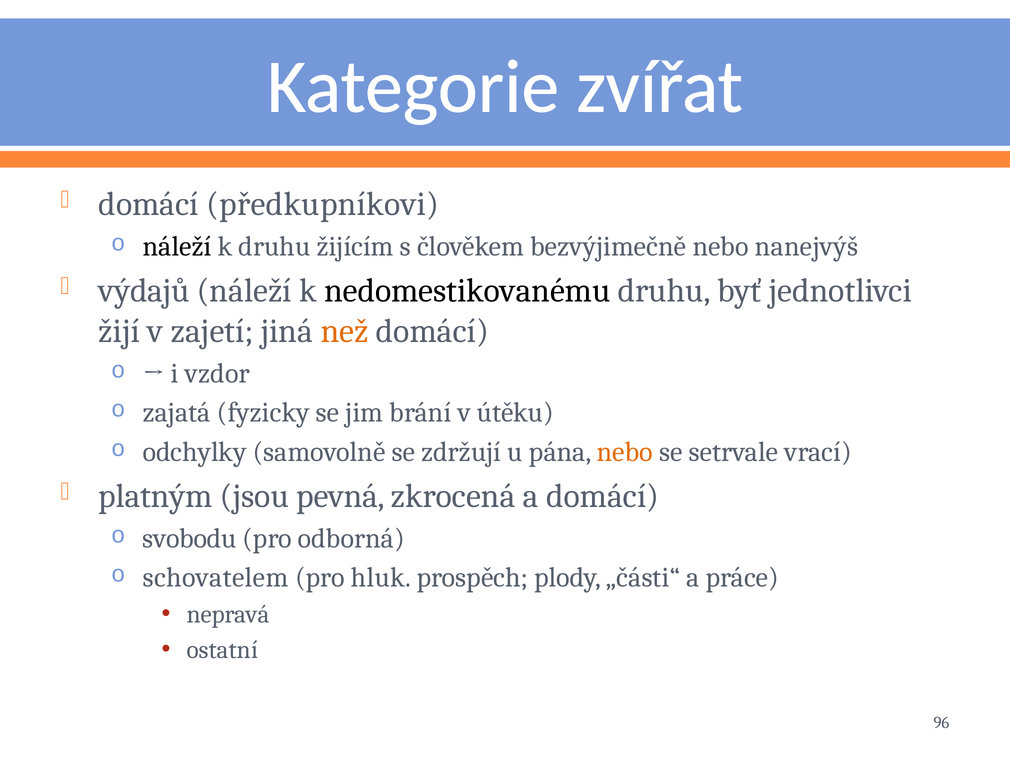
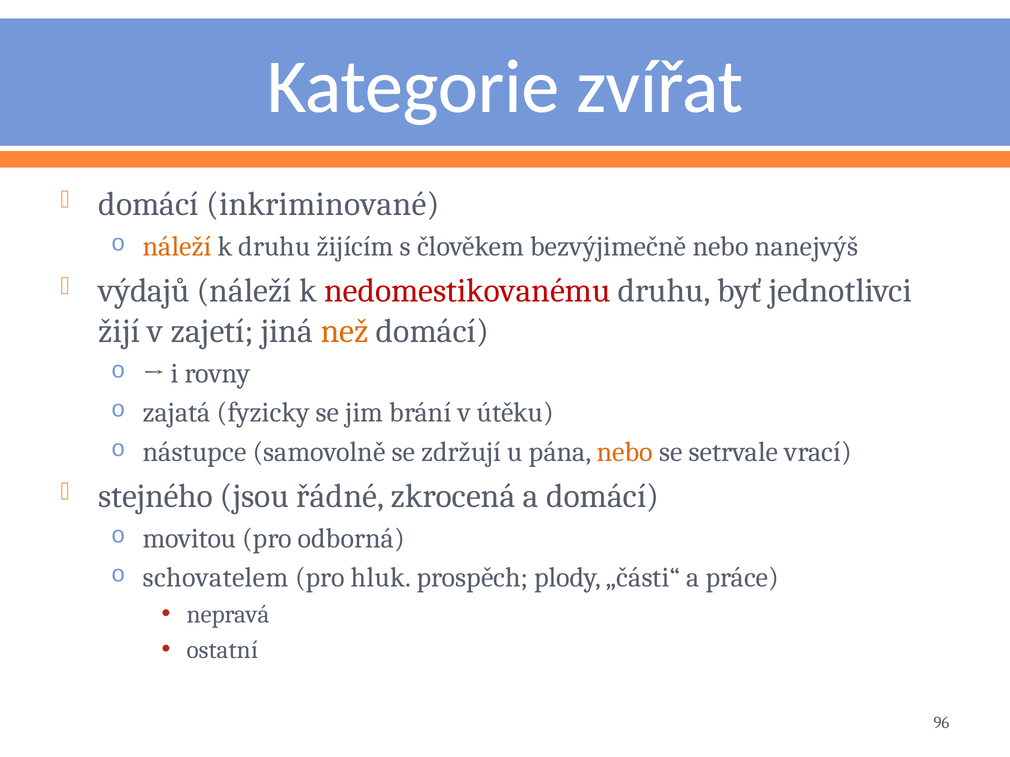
předkupníkovi: předkupníkovi -> inkriminované (323, 204)
náleží colour: black -> orange (177, 247)
nedomestikovanému colour: black -> red (467, 291)
vzdor: vzdor -> rovny (218, 374)
odchylky: odchylky -> nástupce (195, 452)
platným: platným -> stejného (156, 496)
pevná: pevná -> řádné (340, 496)
svobodu: svobodu -> movitou (189, 539)
